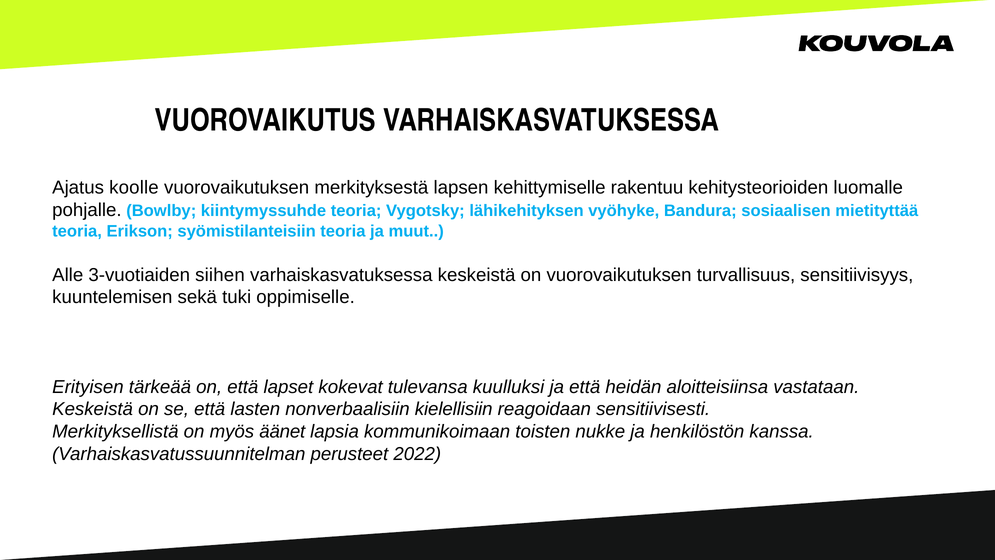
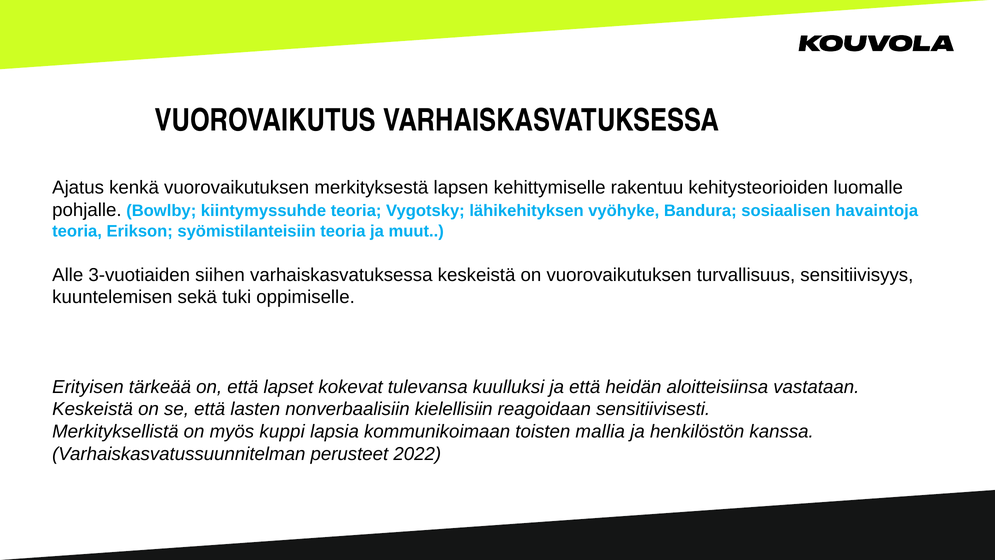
koolle: koolle -> kenkä (134, 188)
mietityttää: mietityttää -> havaintoja (877, 211)
äänet: äänet -> kuppi (282, 432)
nukke: nukke -> mallia (600, 432)
